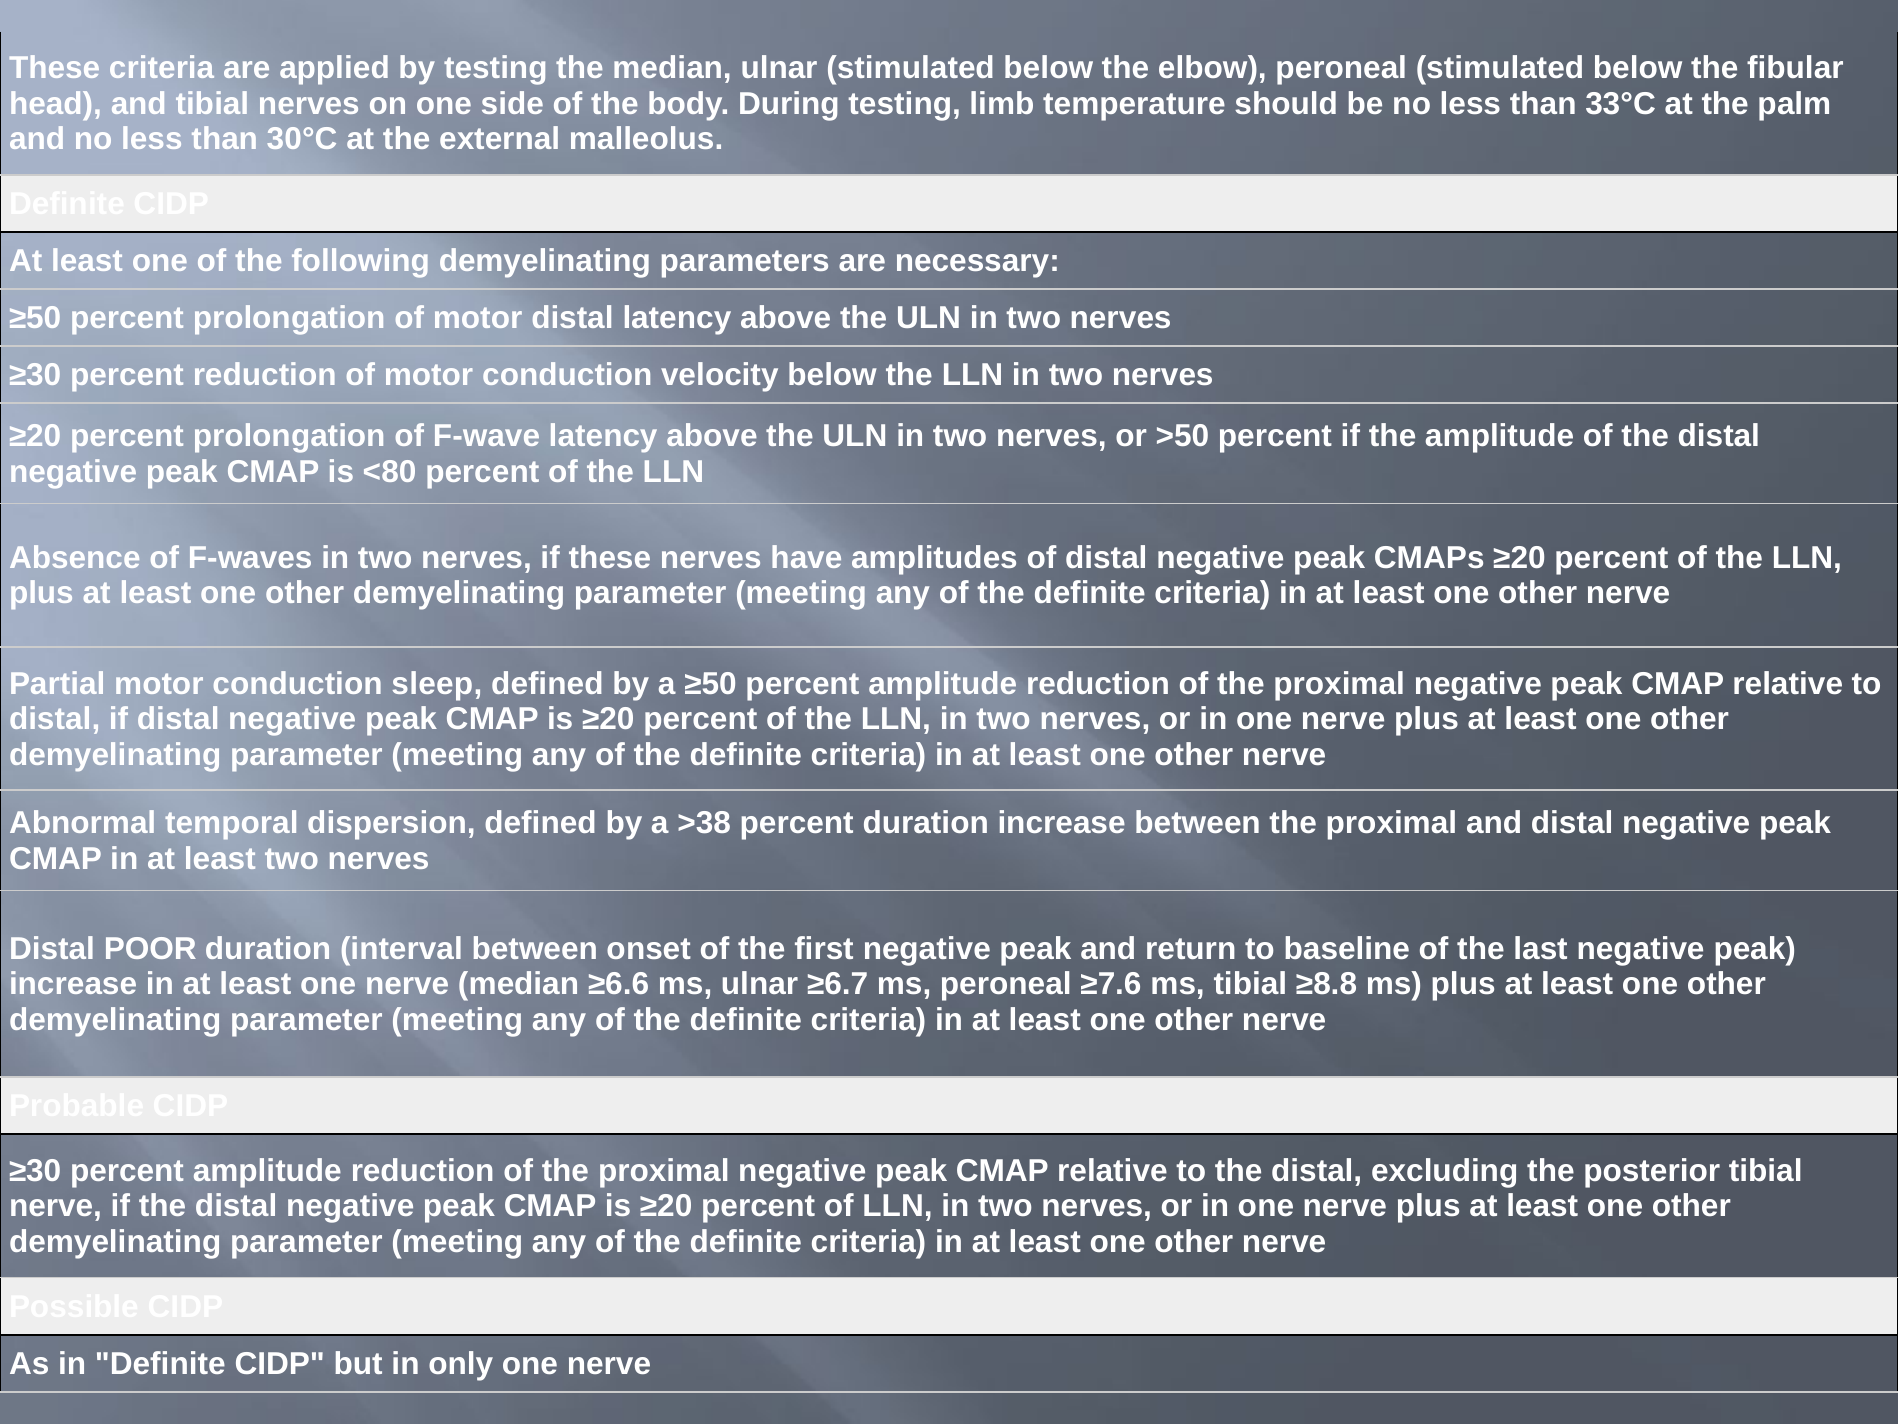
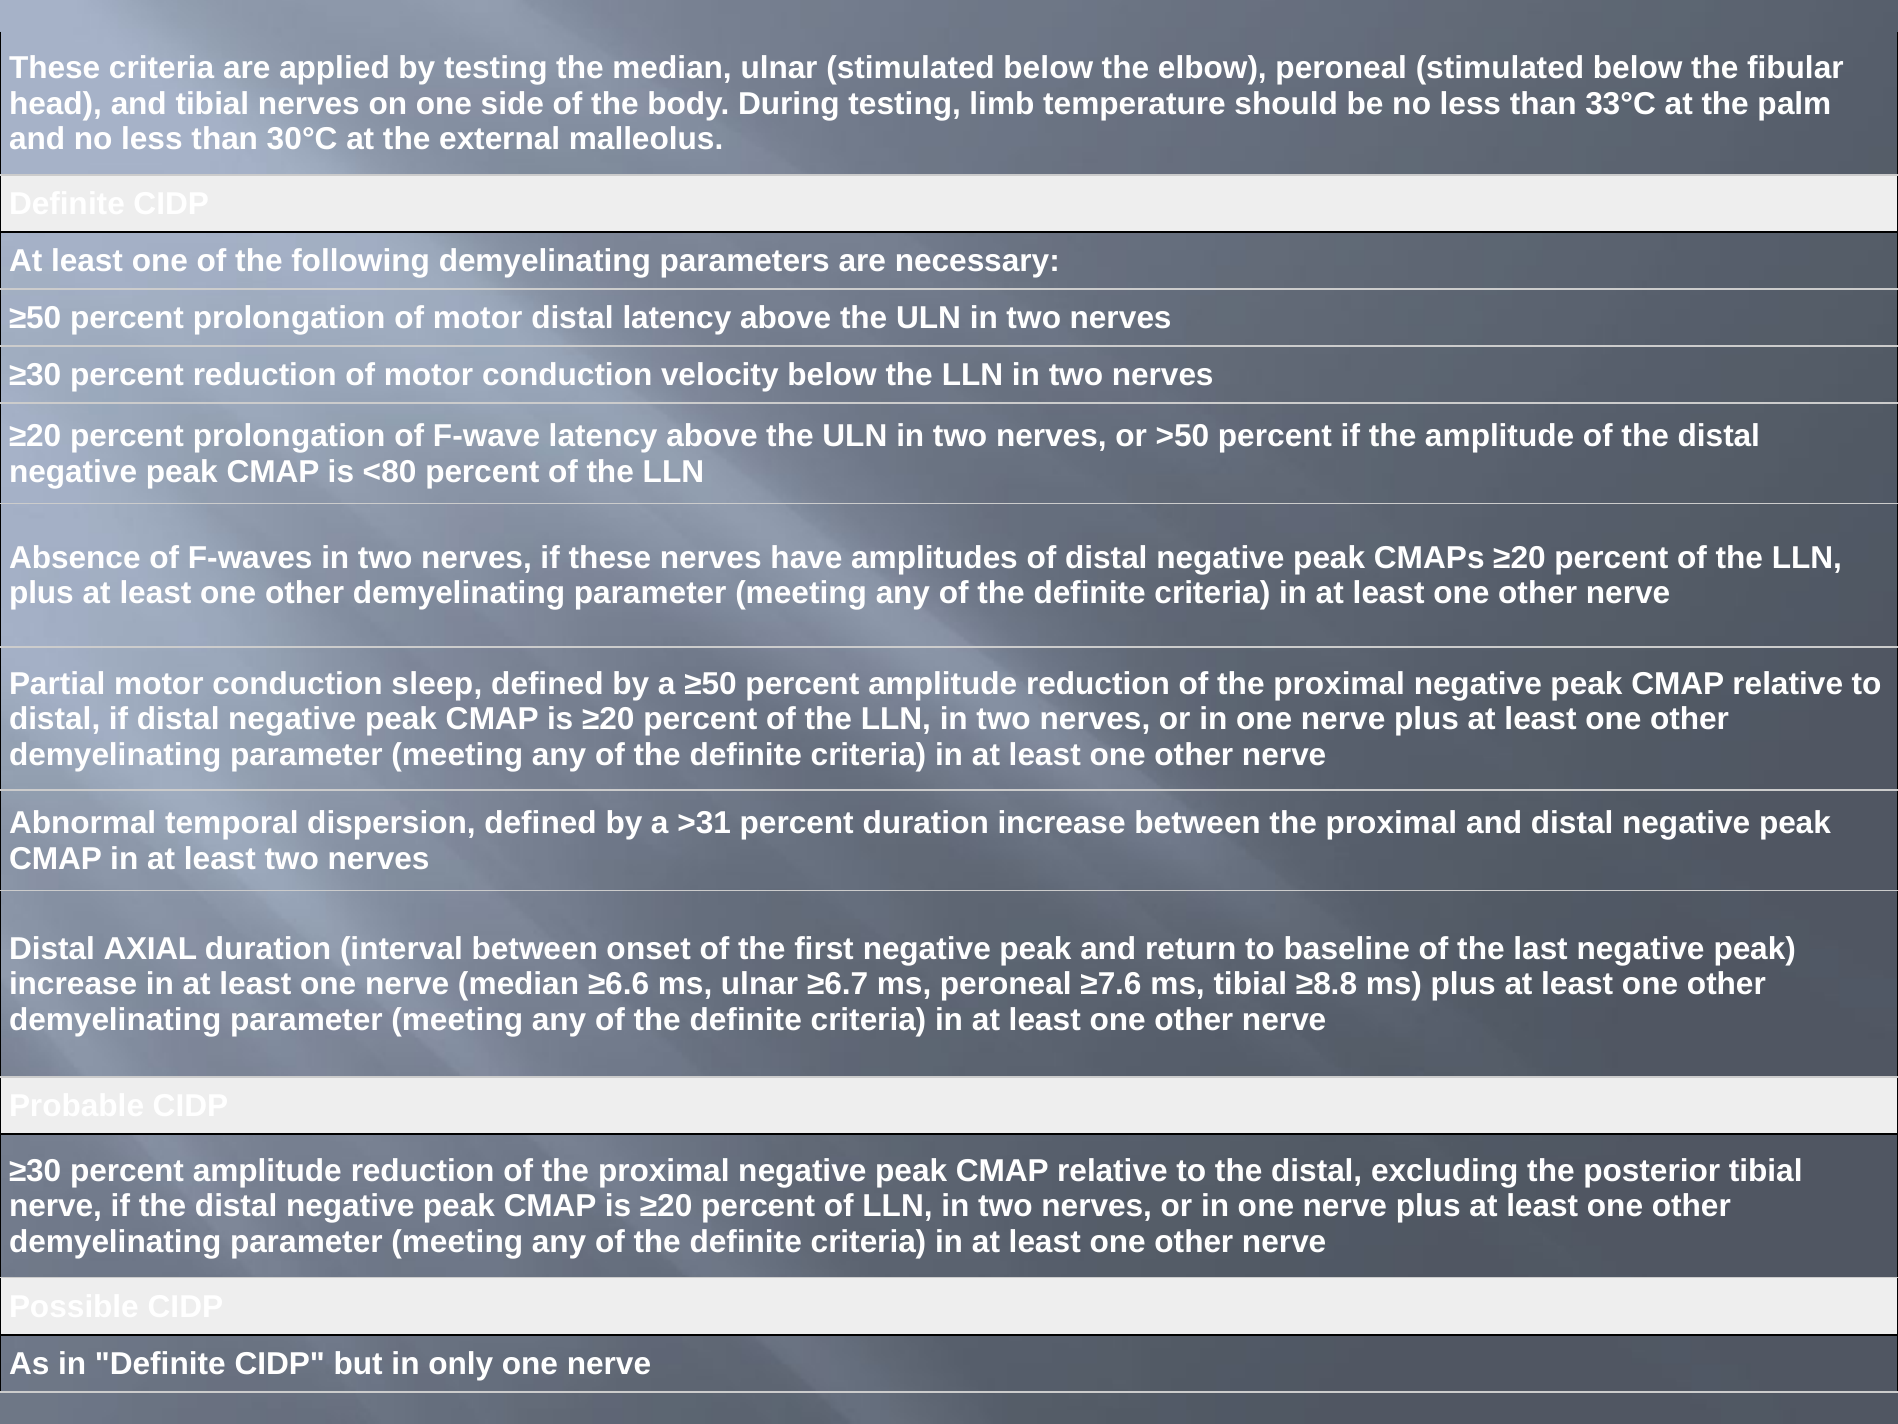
>38: >38 -> >31 (704, 823)
POOR: POOR -> AXIAL (150, 949)
